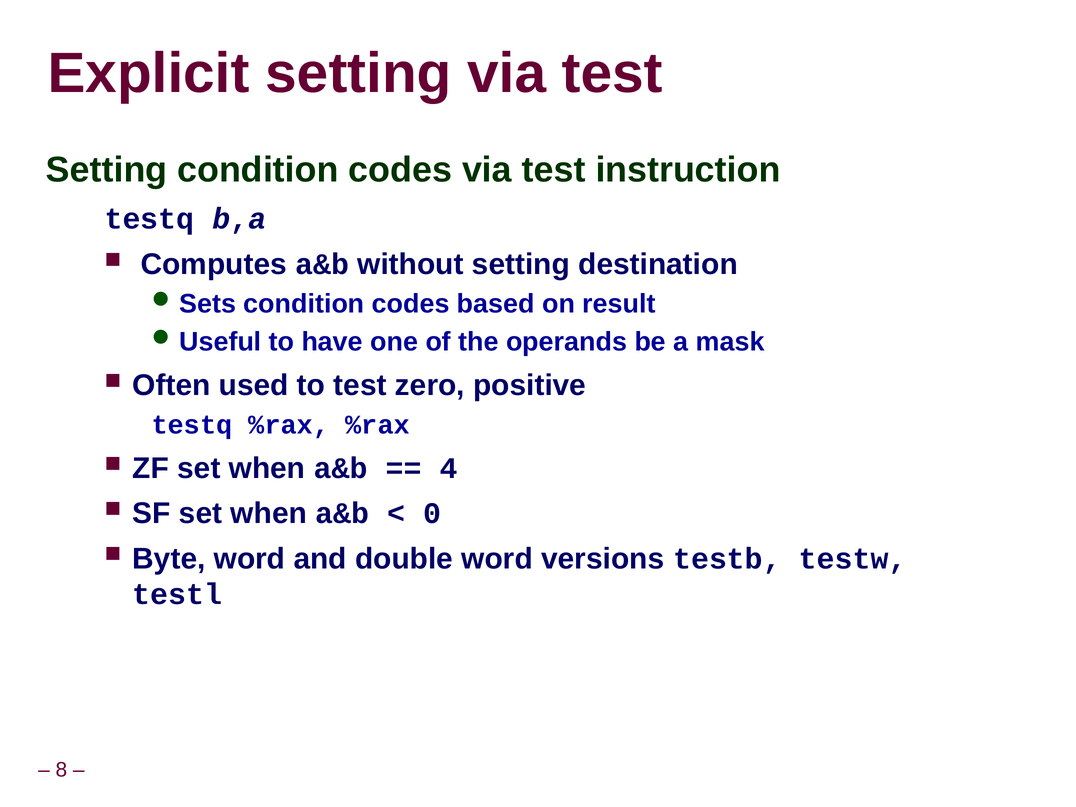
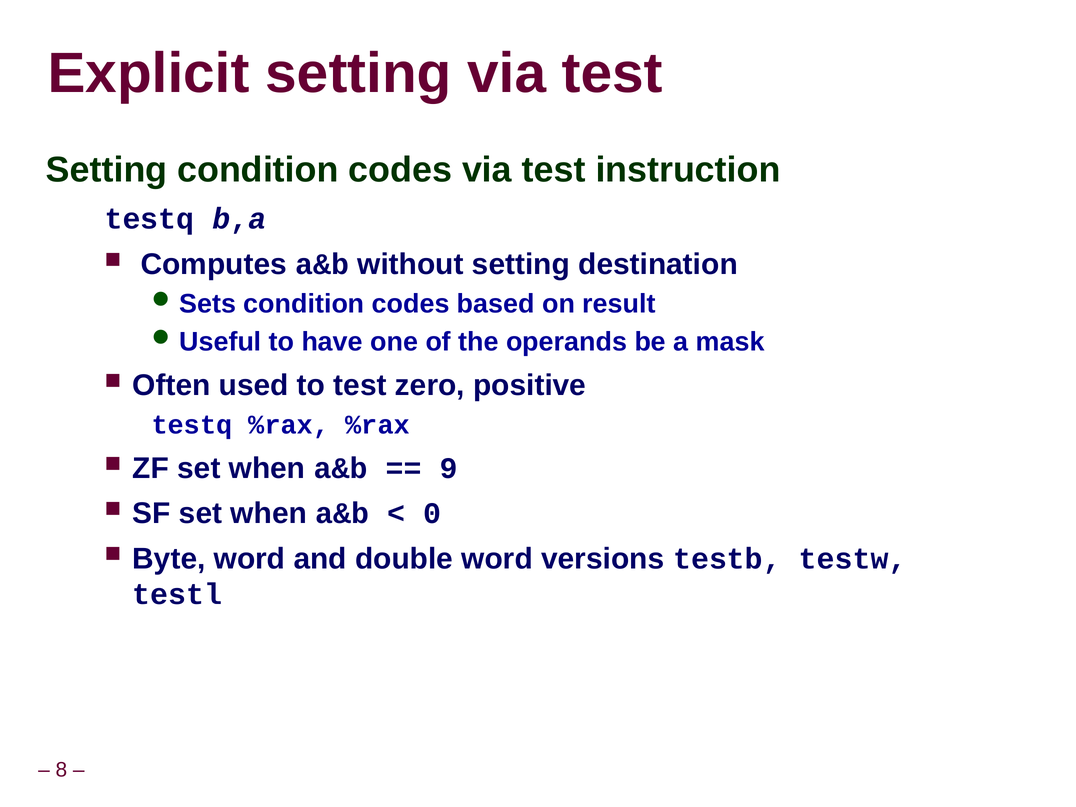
4: 4 -> 9 (449, 468)
